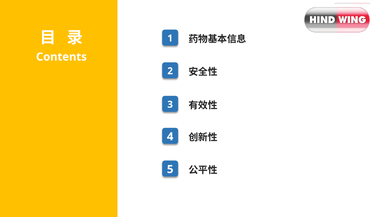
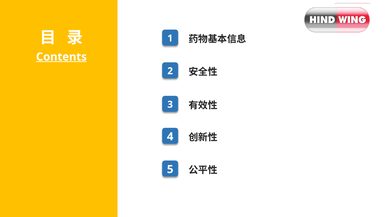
Contents underline: none -> present (61, 57)
